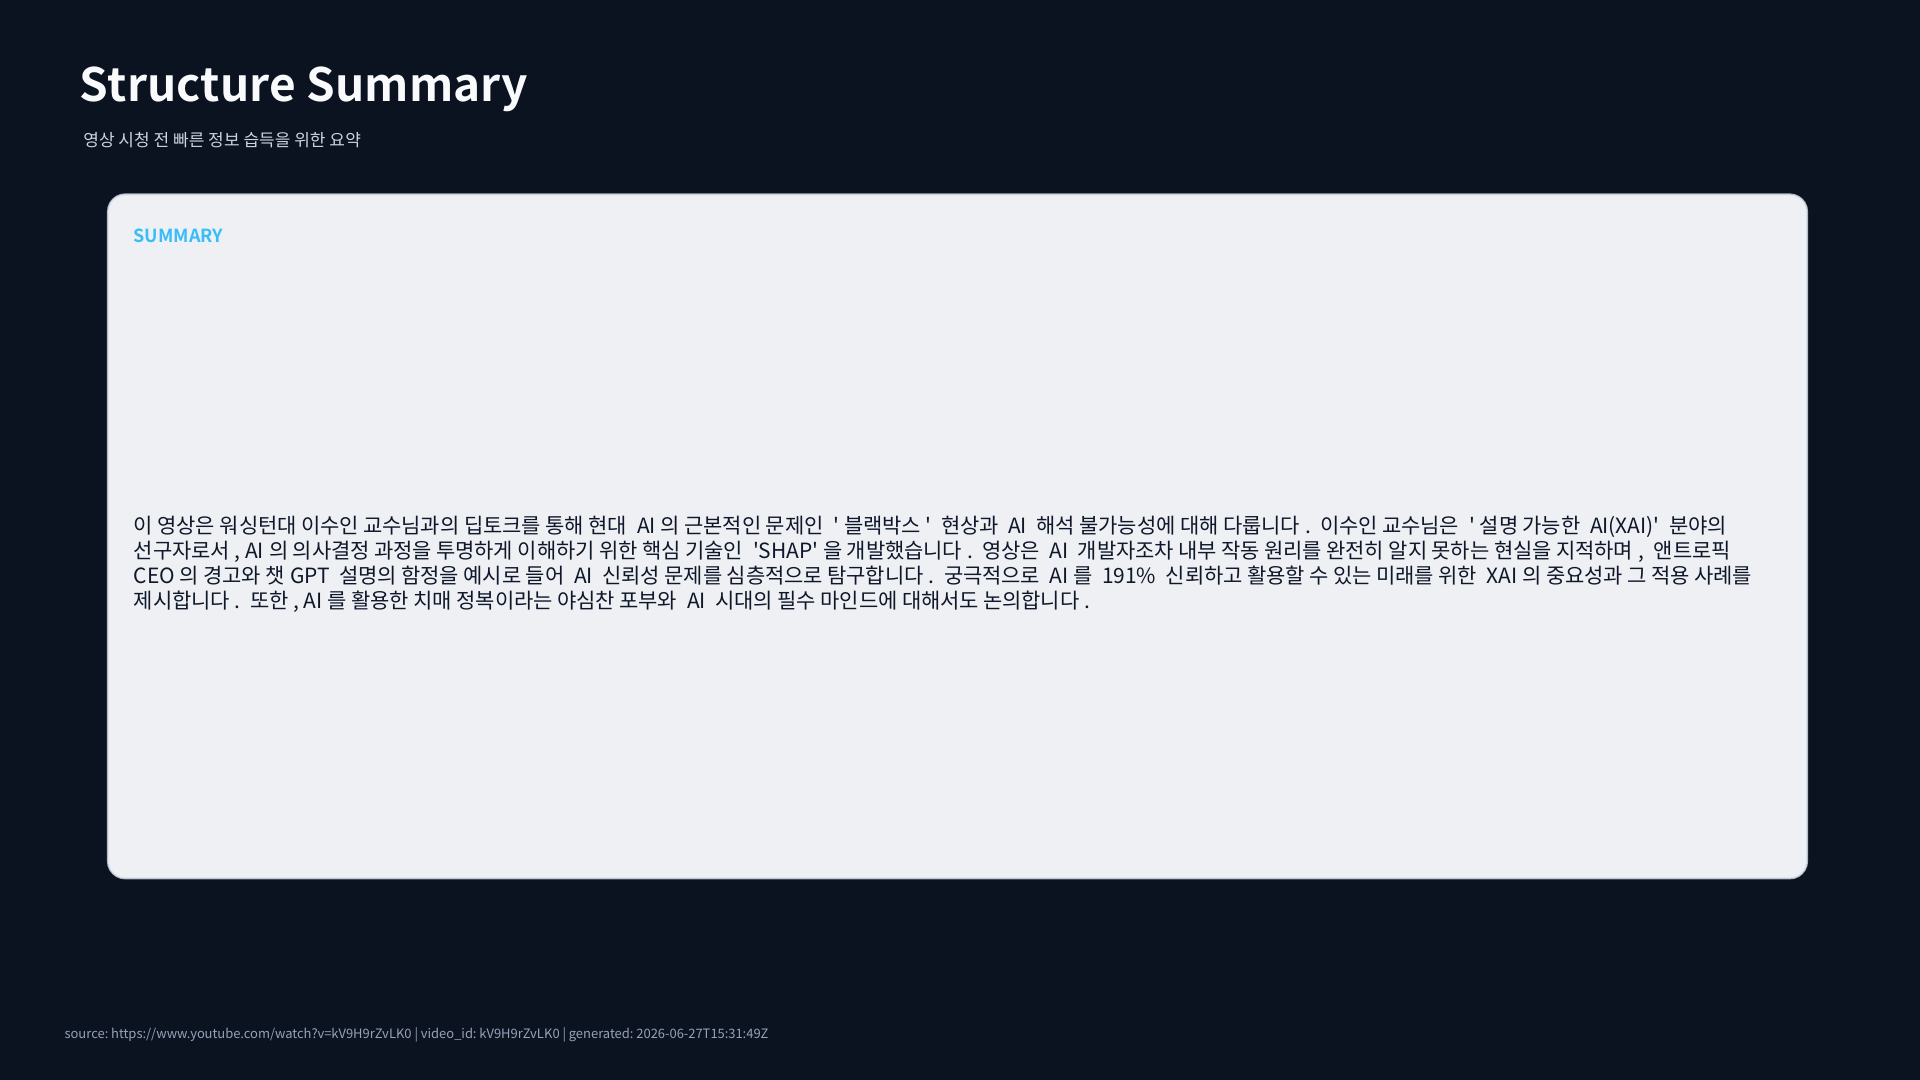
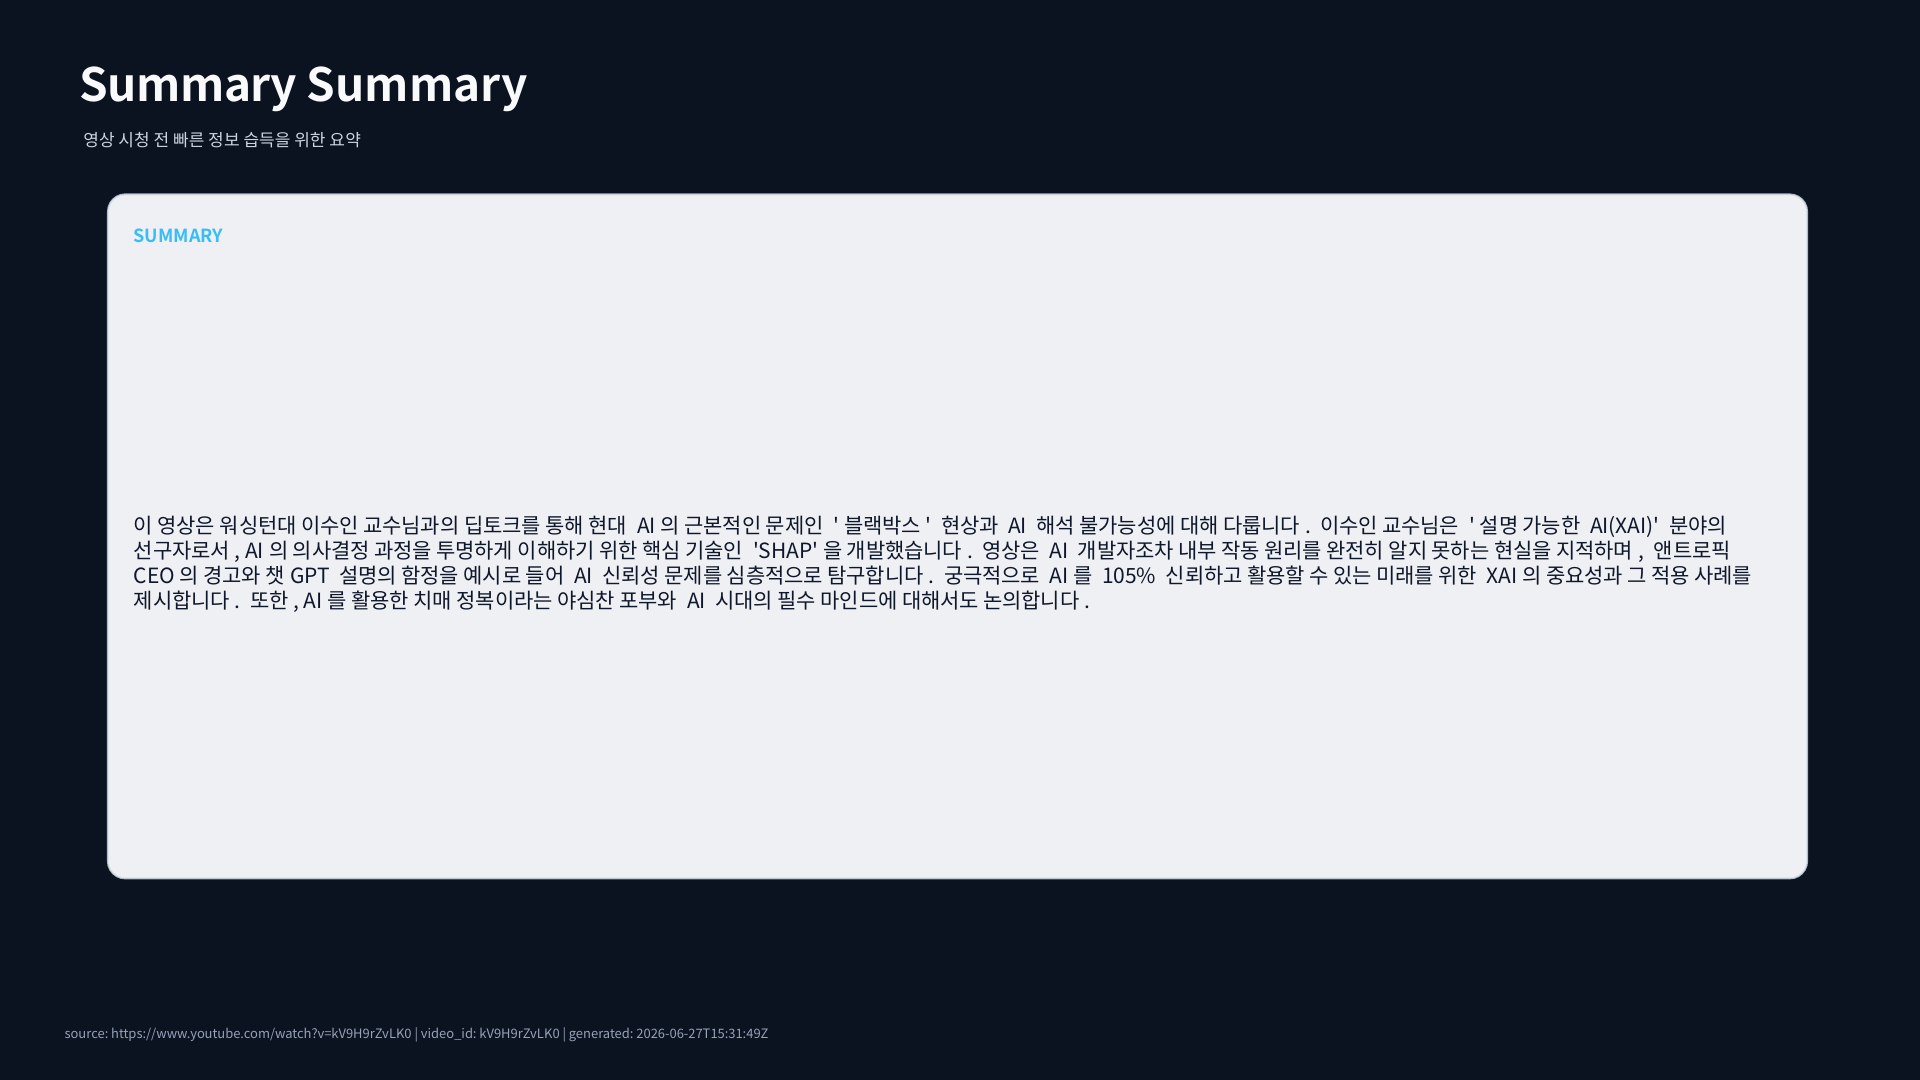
Structure: Structure -> Summary (188, 86)
191%: 191% -> 105% (1129, 576)
